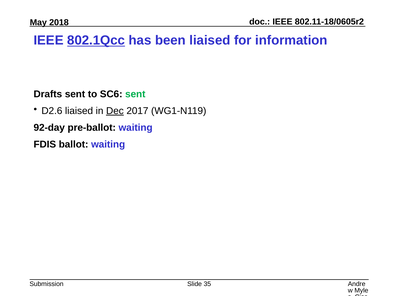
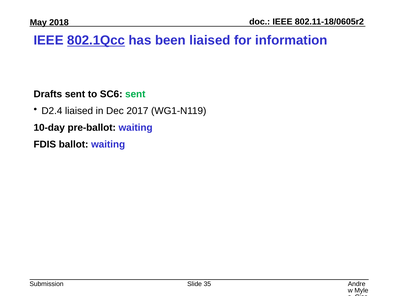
D2.6: D2.6 -> D2.4 (52, 111)
Dec underline: present -> none (115, 111)
92-day: 92-day -> 10-day (49, 128)
